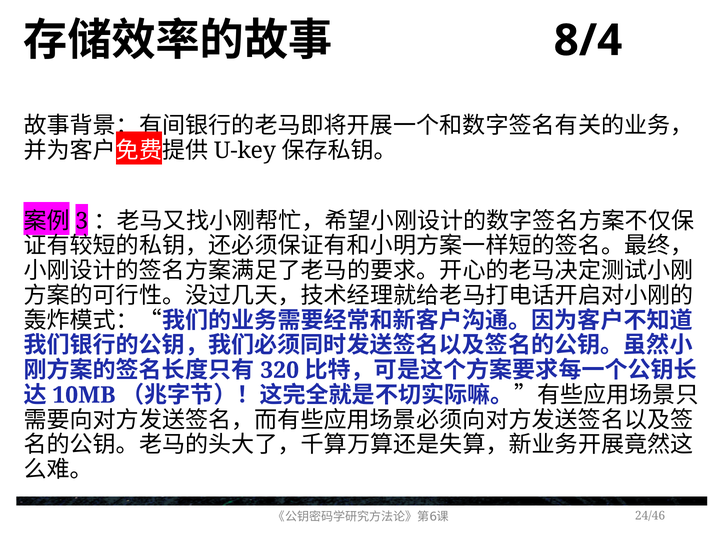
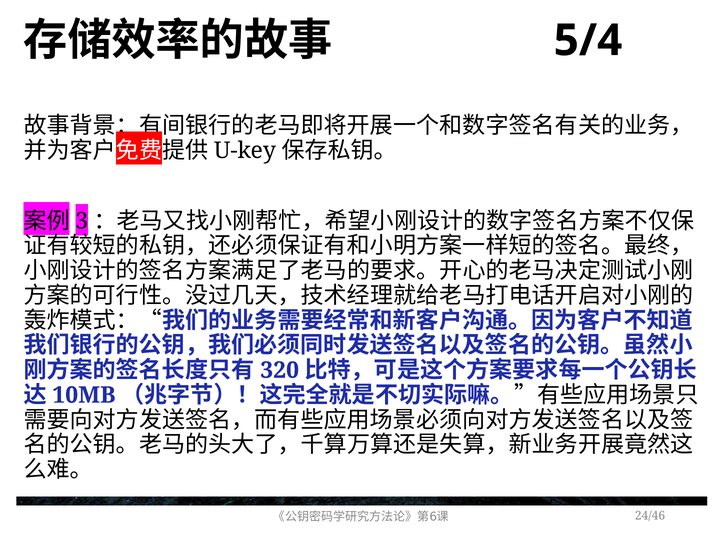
8/4: 8/4 -> 5/4 (588, 41)
